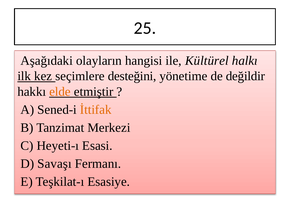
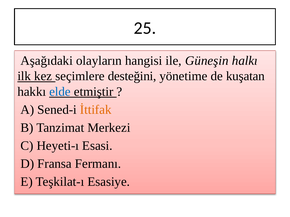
Kültürel: Kültürel -> Güneşin (207, 61)
değildir: değildir -> kuşatan (245, 76)
elde colour: orange -> blue (60, 92)
Savaşı: Savaşı -> Fransa (55, 164)
